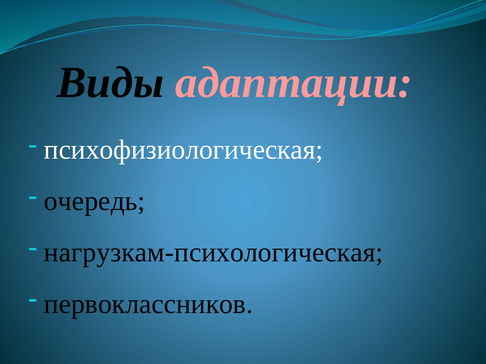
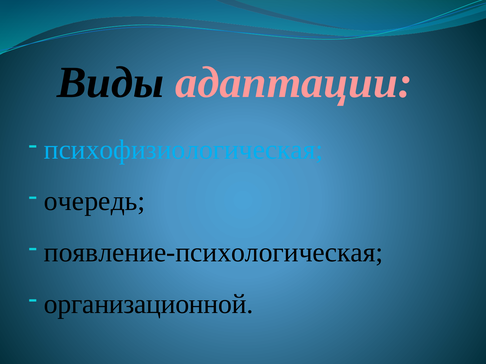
психофизиологическая colour: white -> light blue (184, 150)
нагрузкам-психологическая: нагрузкам-психологическая -> появление-психологическая (214, 253)
первоклассников: первоклассников -> организационной (149, 304)
